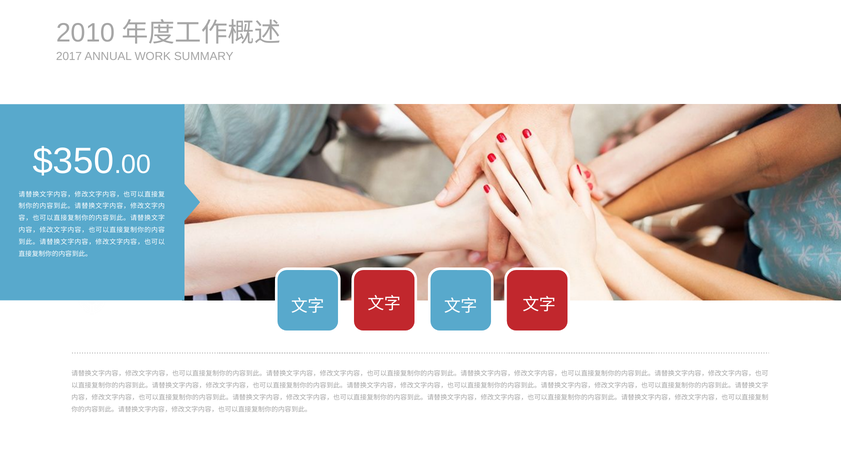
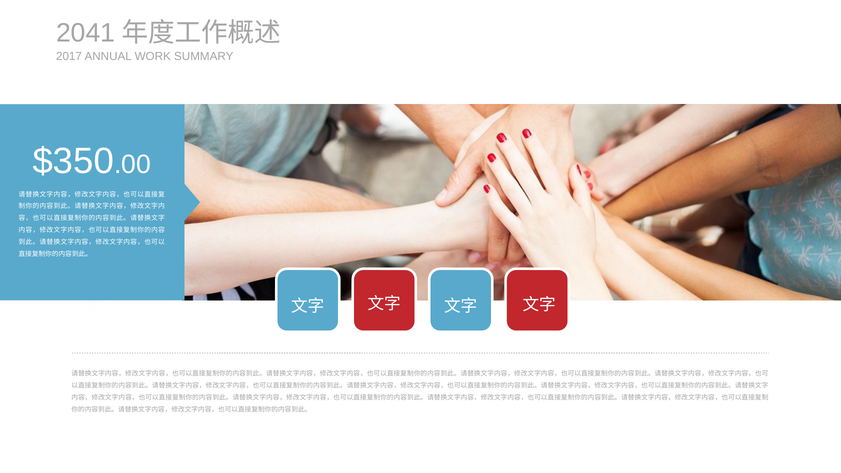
2010: 2010 -> 2041 (86, 33)
